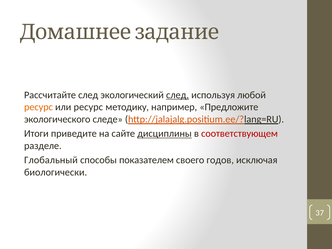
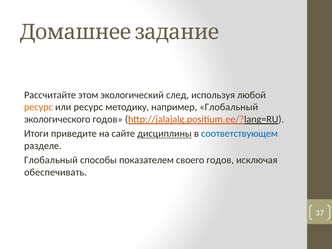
Рассчитайте след: след -> этом (88, 95)
след underline: present -> none (178, 95)
например Предложите: Предложите -> Глобальный (229, 107)
экологического следе: следе -> годов (108, 119)
соответствующем colour: red -> blue (239, 134)
биологически: биологически -> обеспечивать (56, 172)
